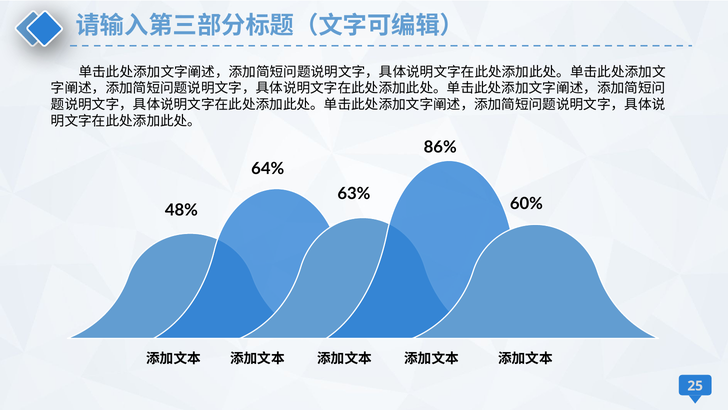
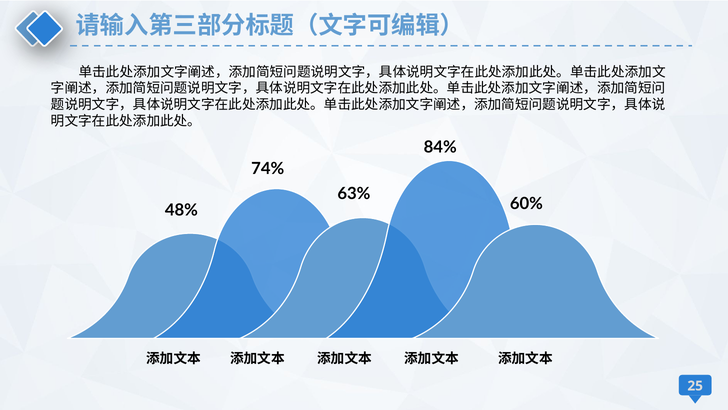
86%: 86% -> 84% (440, 147)
64%: 64% -> 74% (268, 169)
